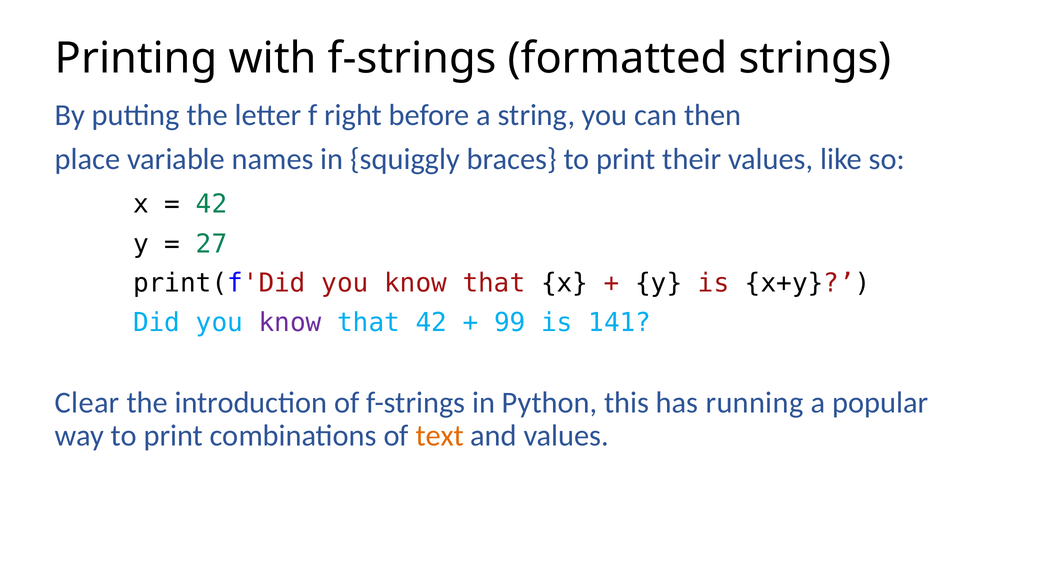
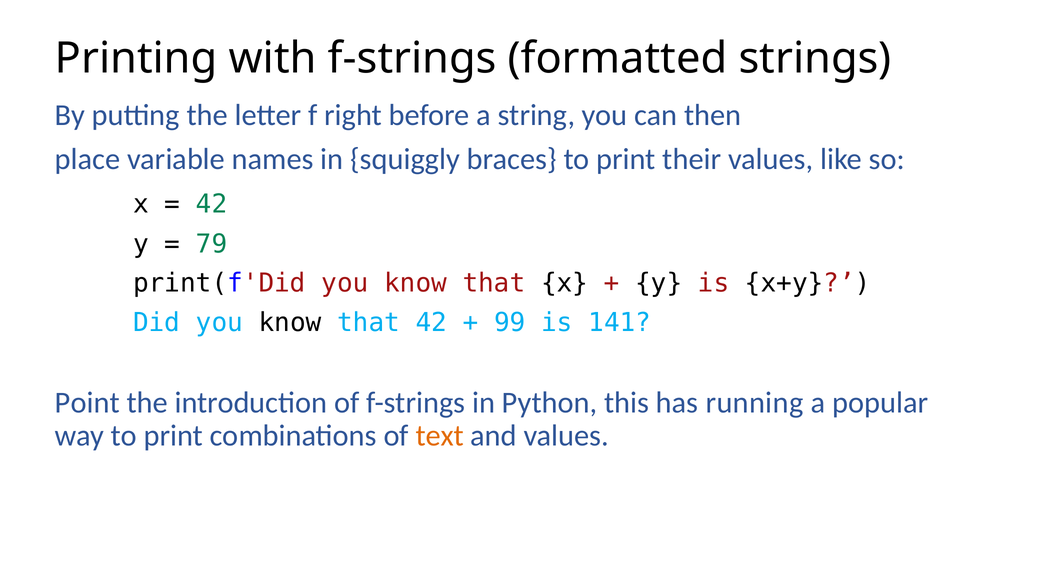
27: 27 -> 79 (212, 244)
know colour: purple -> black (290, 322)
Clear: Clear -> Point (87, 403)
